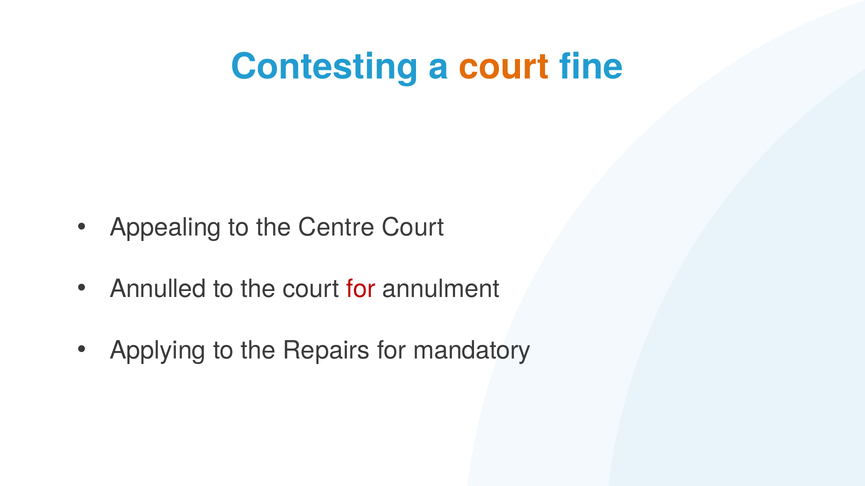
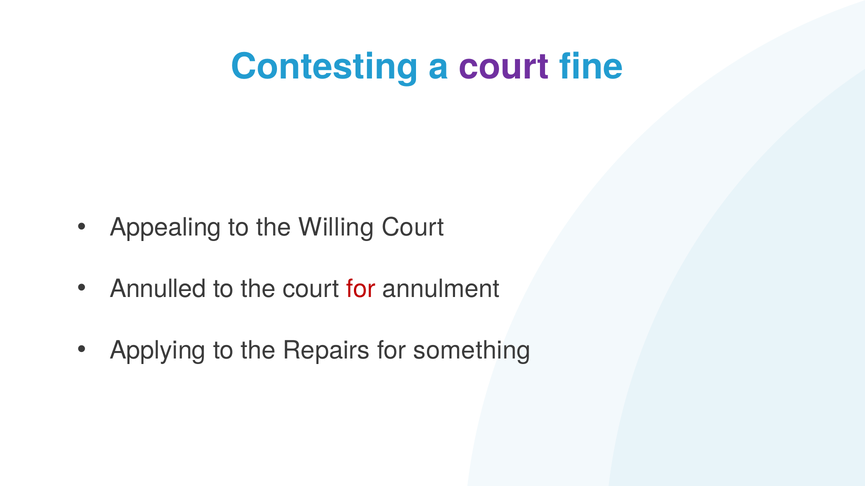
court colour: orange -> purple (504, 67)
Centre: Centre -> Willing (336, 228)
mandatory: mandatory -> something (472, 351)
